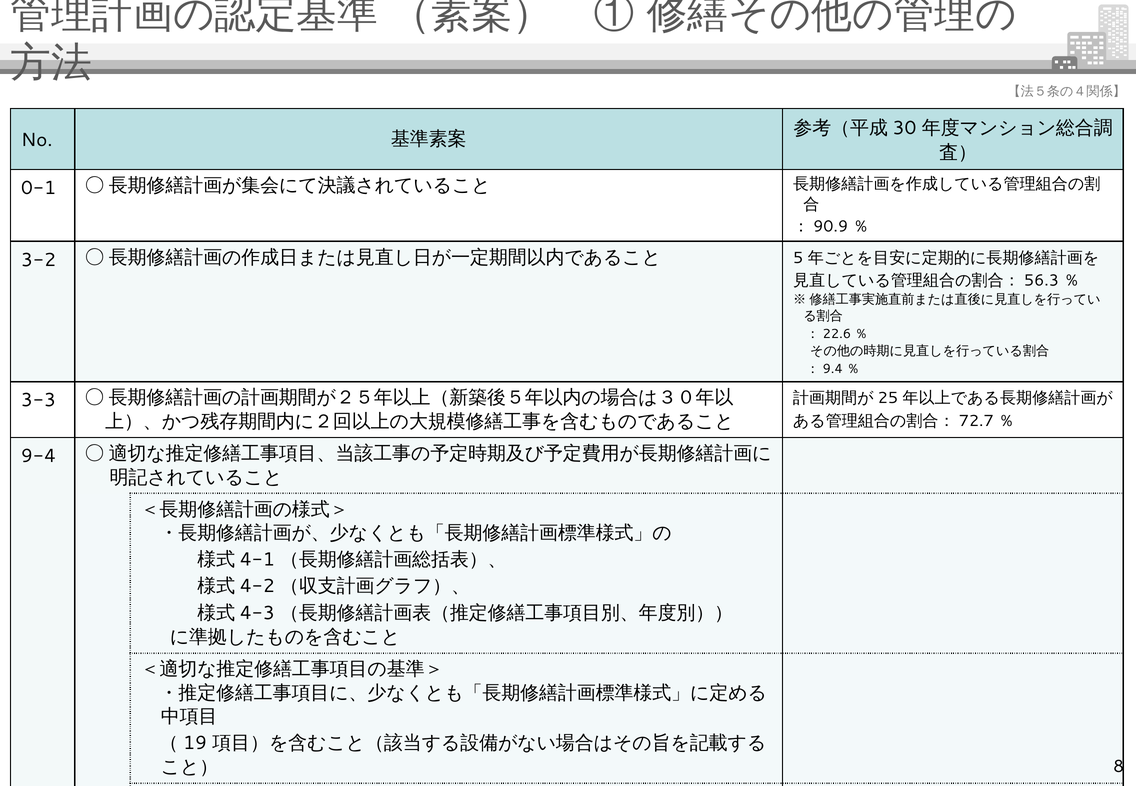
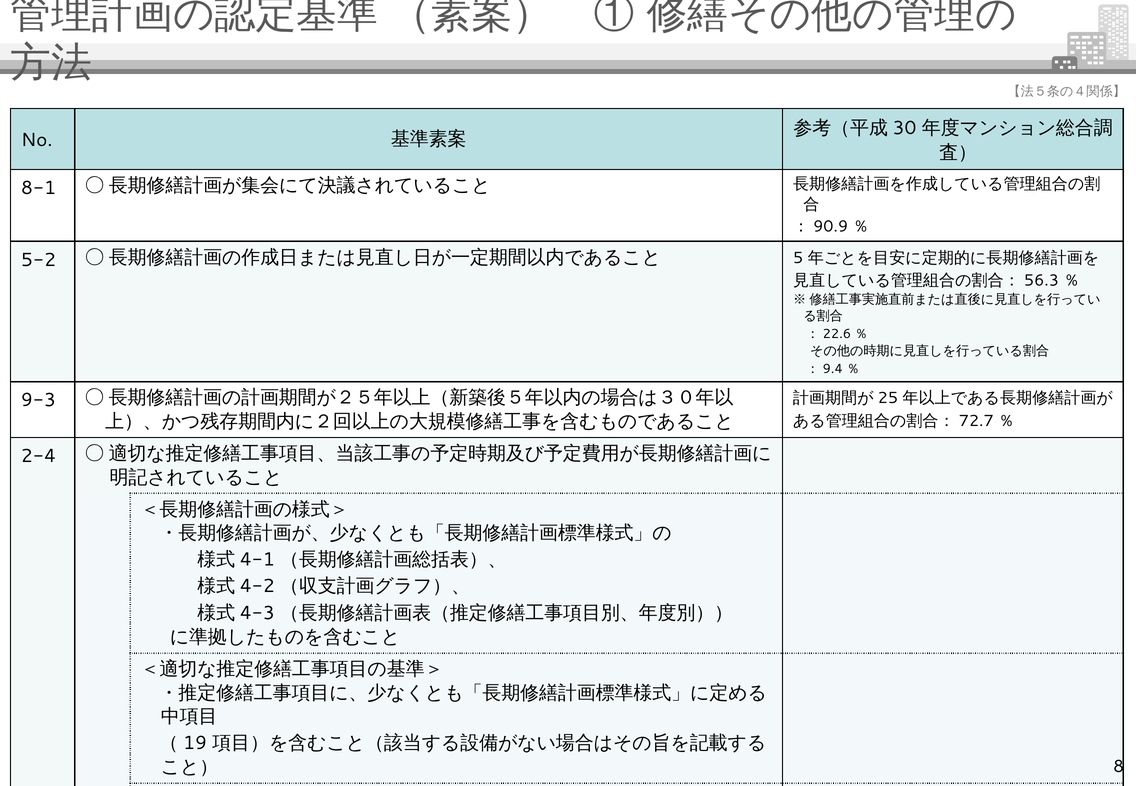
0-1: 0-1 -> 8-1 (39, 188)
3-2: 3-2 -> 5-2 (39, 260)
3-3: 3-3 -> 9-3 (38, 400)
9-4: 9-4 -> 2-4 (38, 456)
